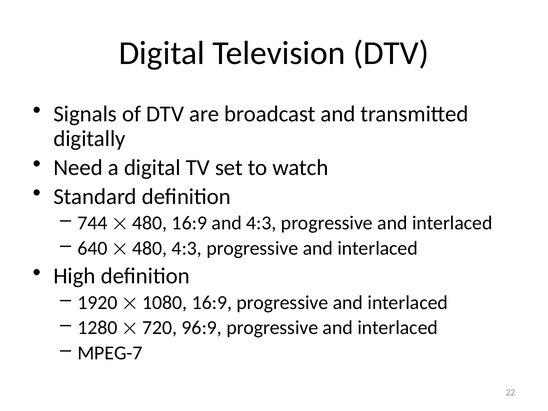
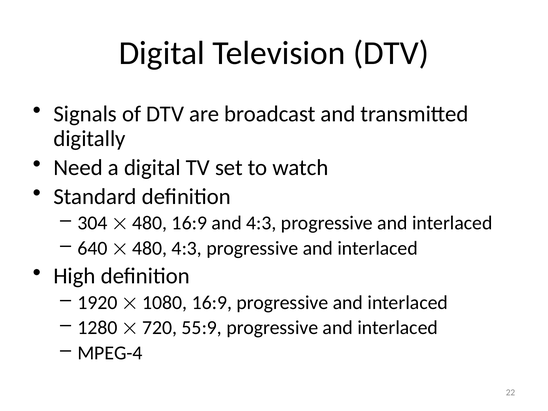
744: 744 -> 304 (92, 223)
96:9: 96:9 -> 55:9 (202, 328)
MPEG-7: MPEG-7 -> MPEG-4 (110, 353)
